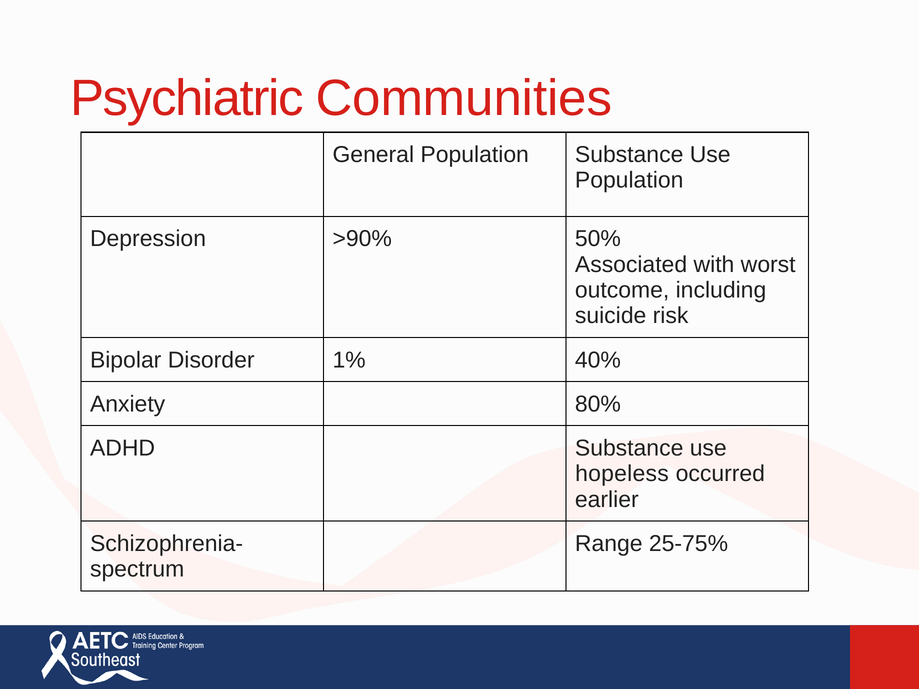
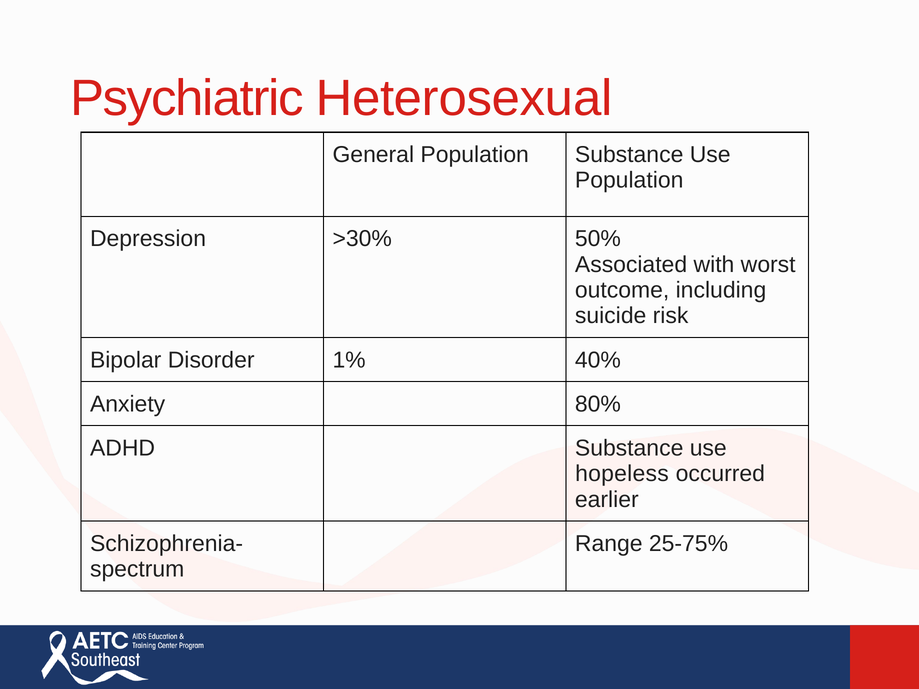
Communities: Communities -> Heterosexual (464, 99)
>90%: >90% -> >30% (362, 239)
